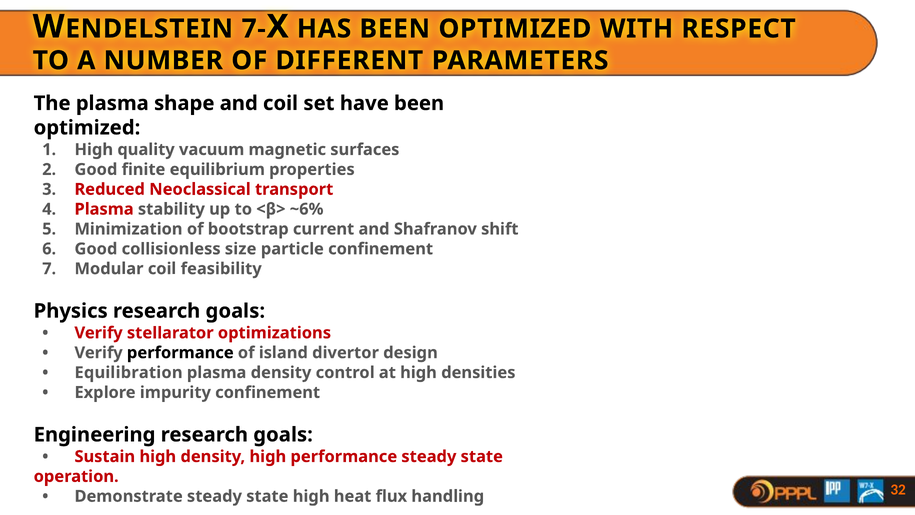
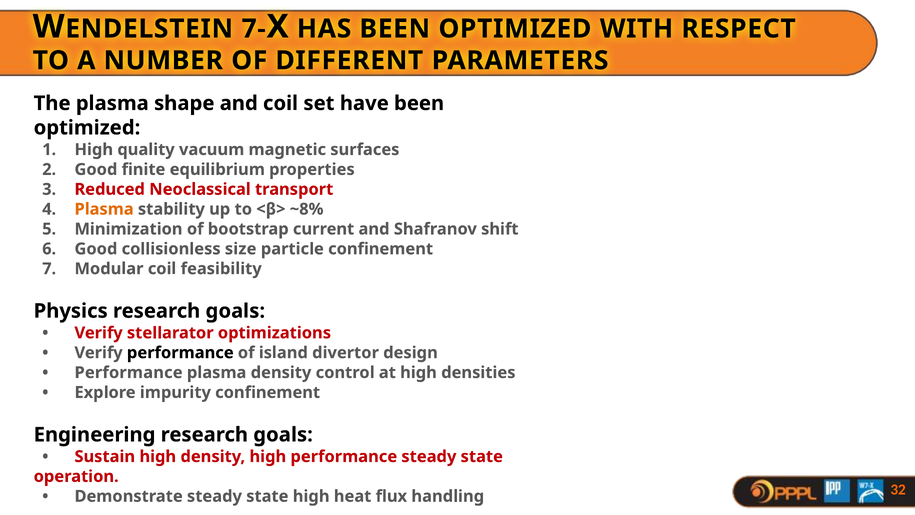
Plasma colour: red -> orange (104, 209)
~6%: ~6% -> ~8% (307, 209)
Equilibration: Equilibration -> Performance (129, 372)
